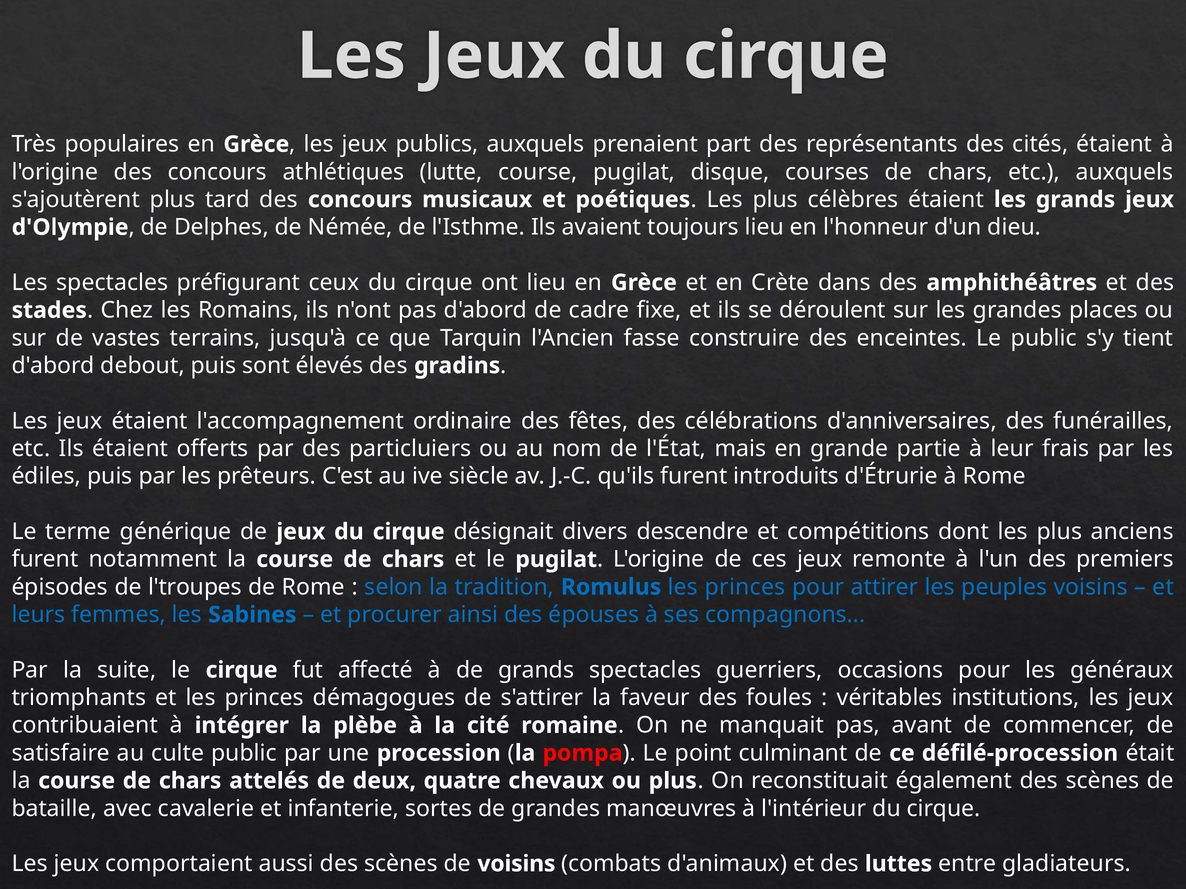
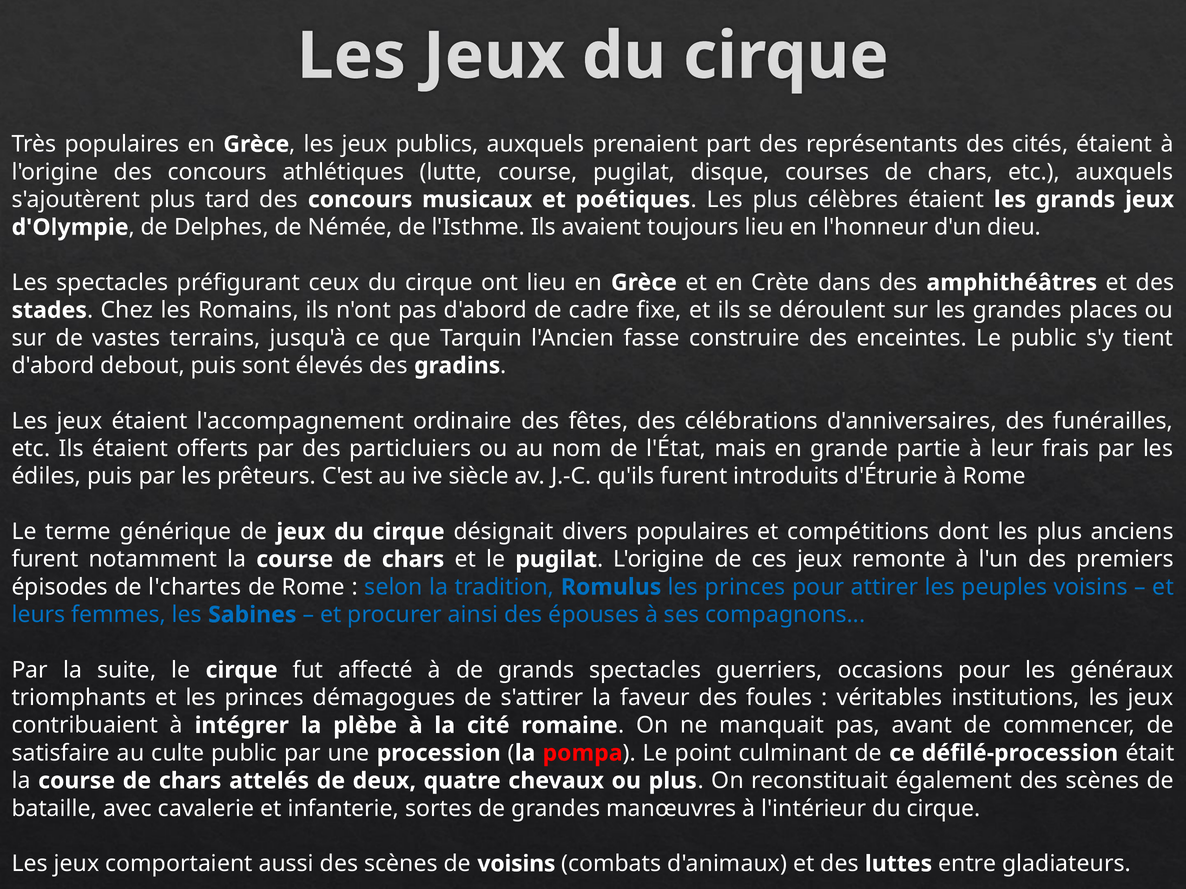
divers descendre: descendre -> populaires (693, 532)
l'troupes: l'troupes -> l'chartes (195, 587)
